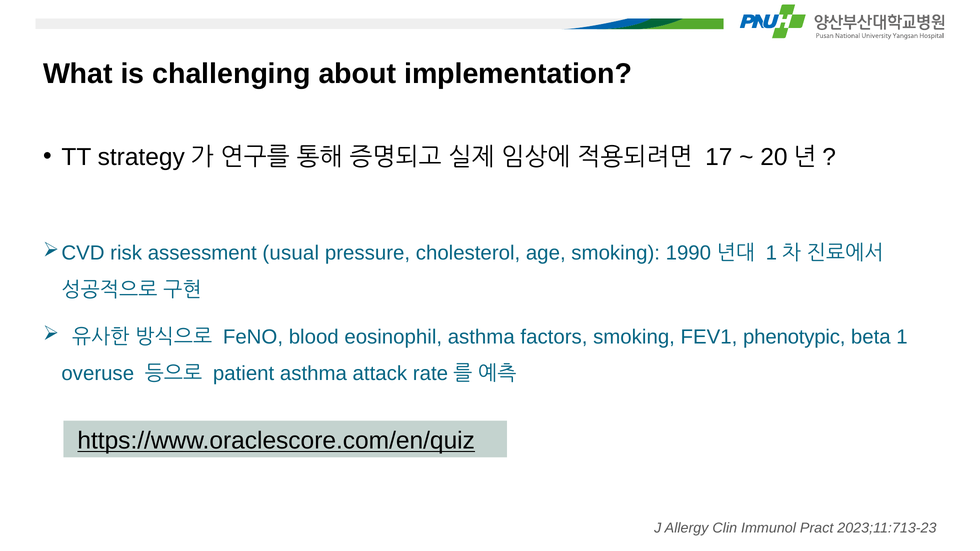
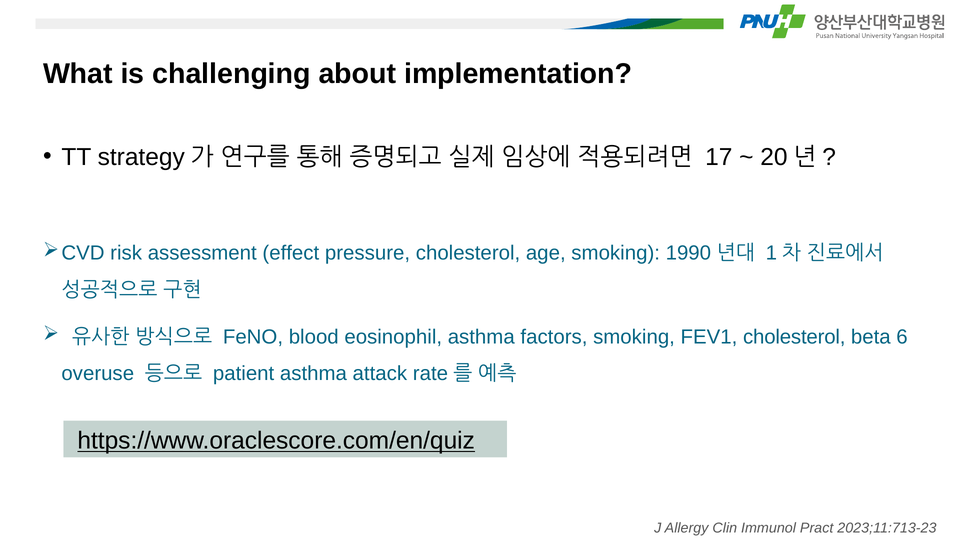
usual: usual -> effect (291, 253)
FEV1 phenotypic: phenotypic -> cholesterol (794, 337)
1: 1 -> 6 (902, 337)
